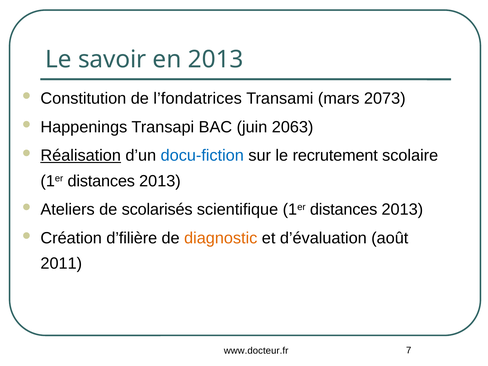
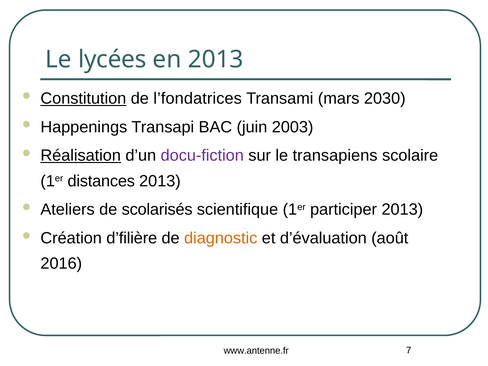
savoir: savoir -> lycées (112, 59)
Constitution underline: none -> present (83, 98)
2073: 2073 -> 2030 (385, 98)
2063: 2063 -> 2003 (293, 127)
docu-fiction colour: blue -> purple (202, 156)
recrutement: recrutement -> transapiens (335, 156)
scientifique 1er distances: distances -> participer (344, 210)
2011: 2011 -> 2016 (61, 264)
www.docteur.fr: www.docteur.fr -> www.antenne.fr (256, 351)
